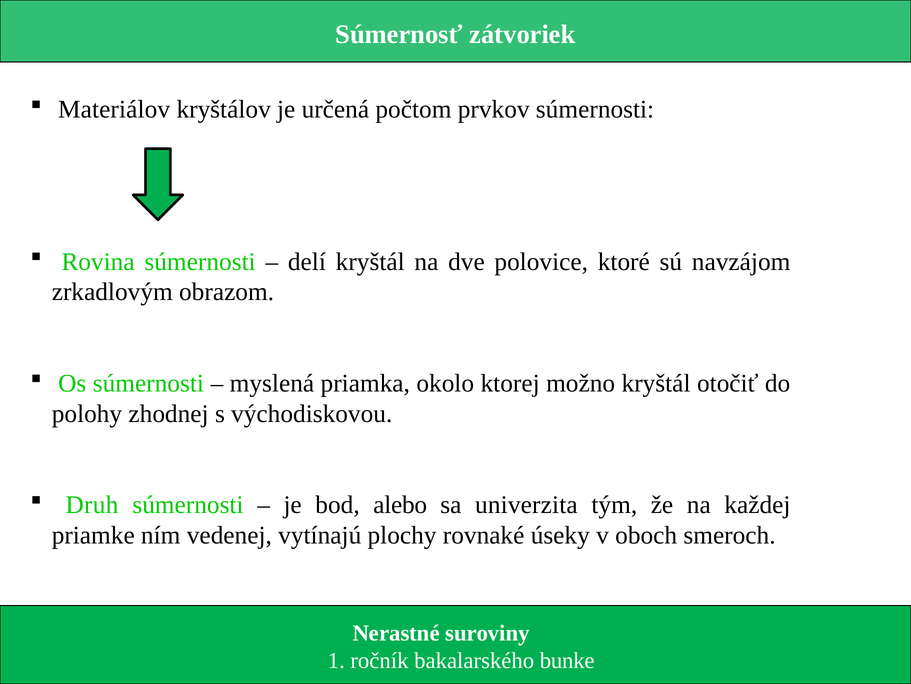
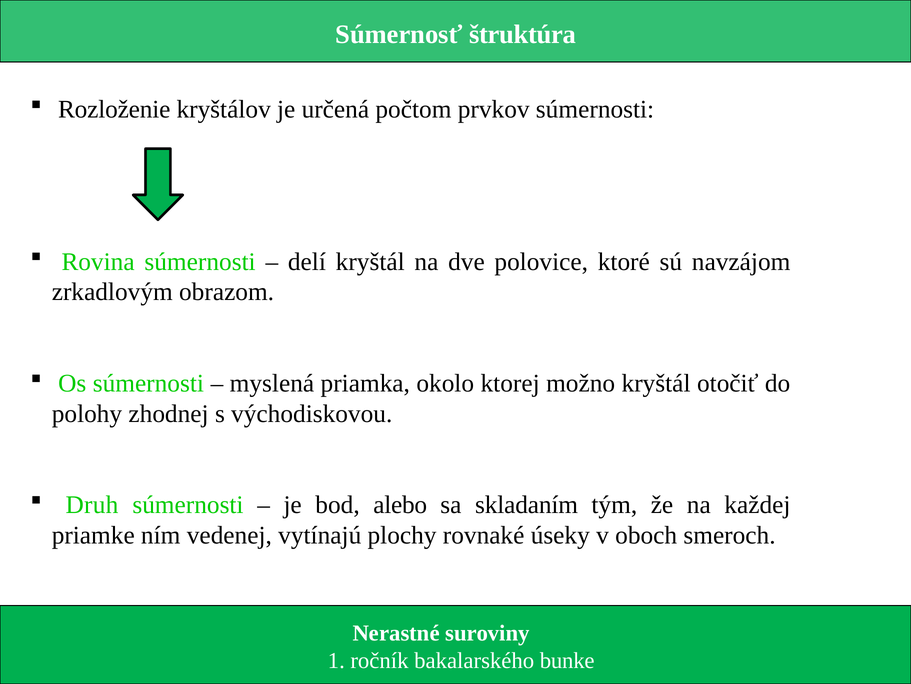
zátvoriek: zátvoriek -> štruktúra (523, 34)
Materiálov: Materiálov -> Rozloženie (114, 109)
univerzita: univerzita -> skladaním (527, 504)
